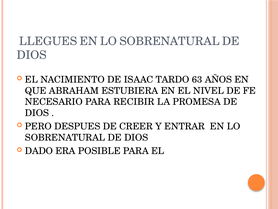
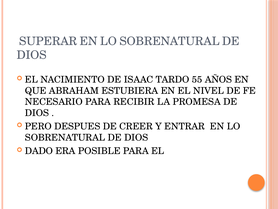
LLEGUES: LLEGUES -> SUPERAR (48, 41)
63: 63 -> 55 (197, 79)
